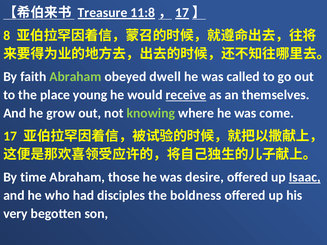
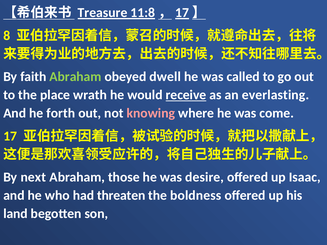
young: young -> wrath (90, 95)
themselves: themselves -> everlasting (275, 95)
grow: grow -> forth (61, 113)
knowing colour: light green -> pink (151, 113)
time: time -> next (33, 177)
Isaac underline: present -> none (305, 177)
disciples: disciples -> threaten (121, 196)
very: very -> land (15, 214)
